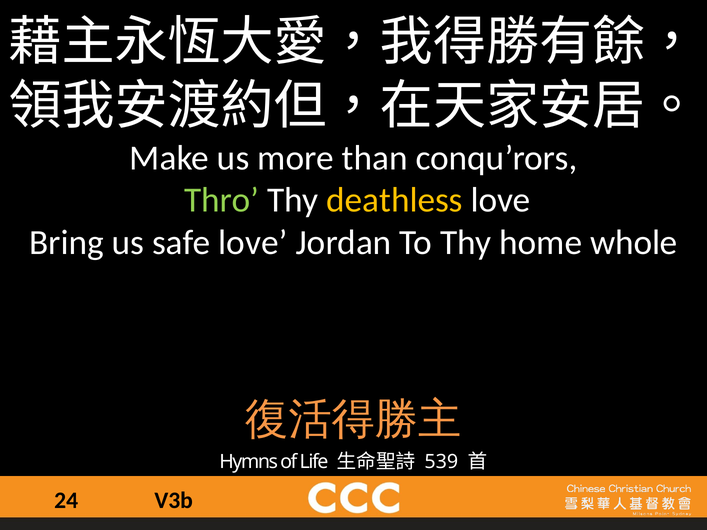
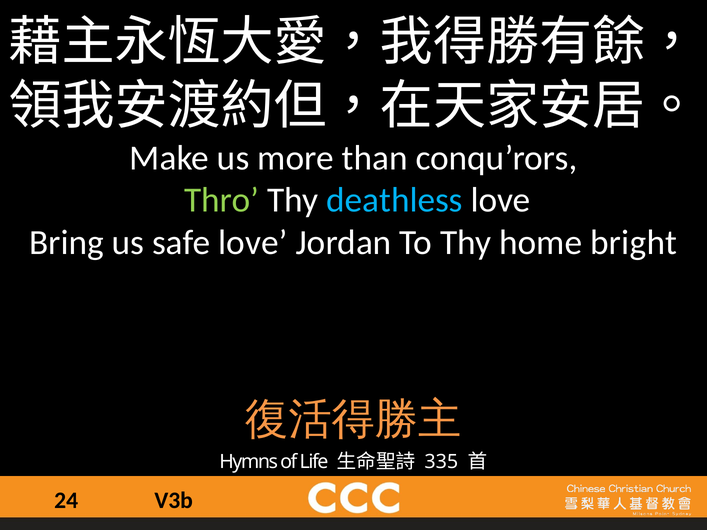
deathless colour: yellow -> light blue (395, 200)
whole: whole -> bright (634, 243)
539: 539 -> 335 (441, 462)
